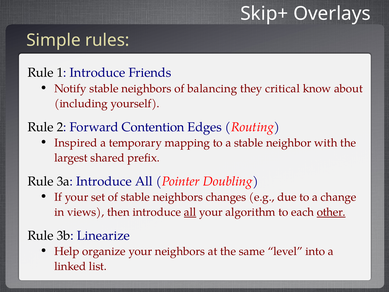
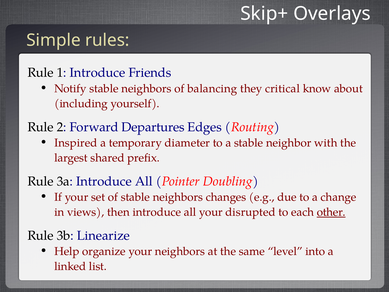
Contention: Contention -> Departures (153, 127)
mapping: mapping -> diameter (187, 143)
all underline: present -> none (190, 212)
algorithm: algorithm -> disrupted (250, 212)
